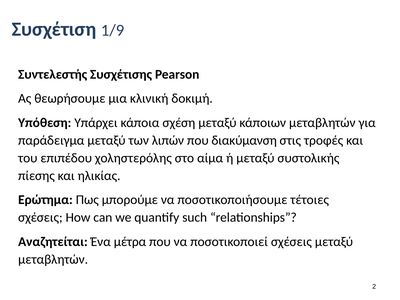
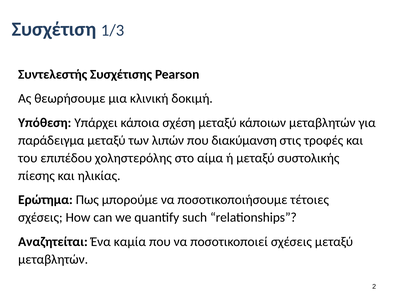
1/9: 1/9 -> 1/3 (113, 30)
μέτρα: μέτρα -> καμία (130, 242)
